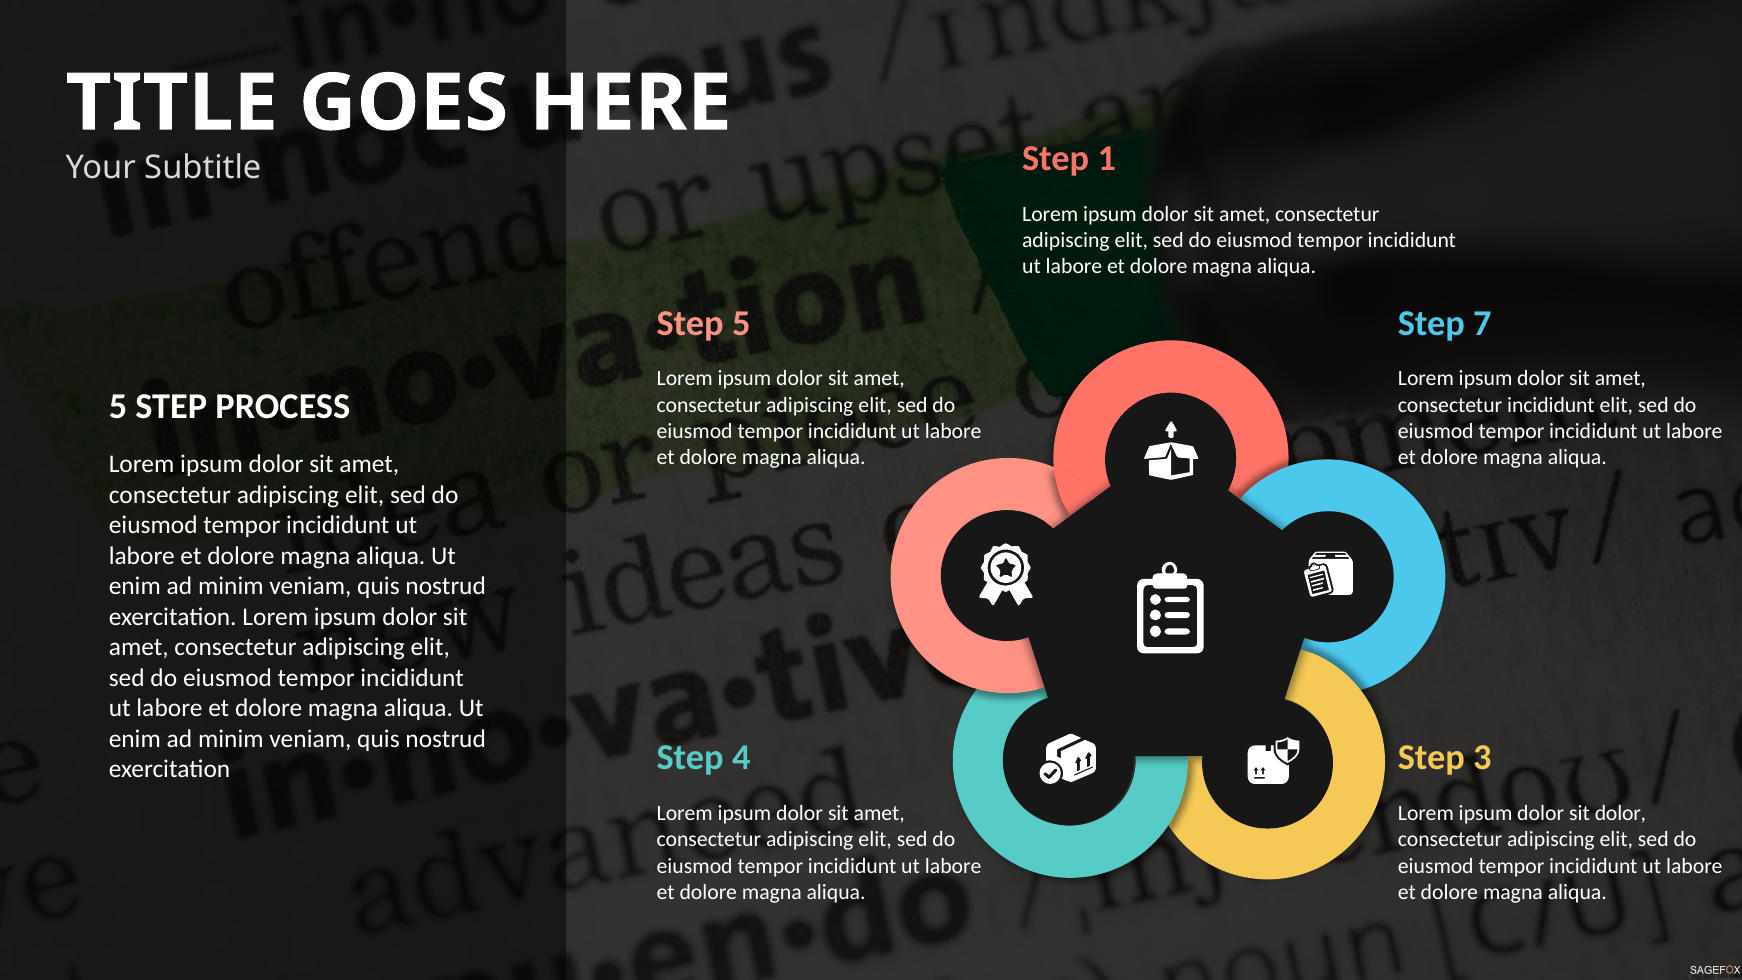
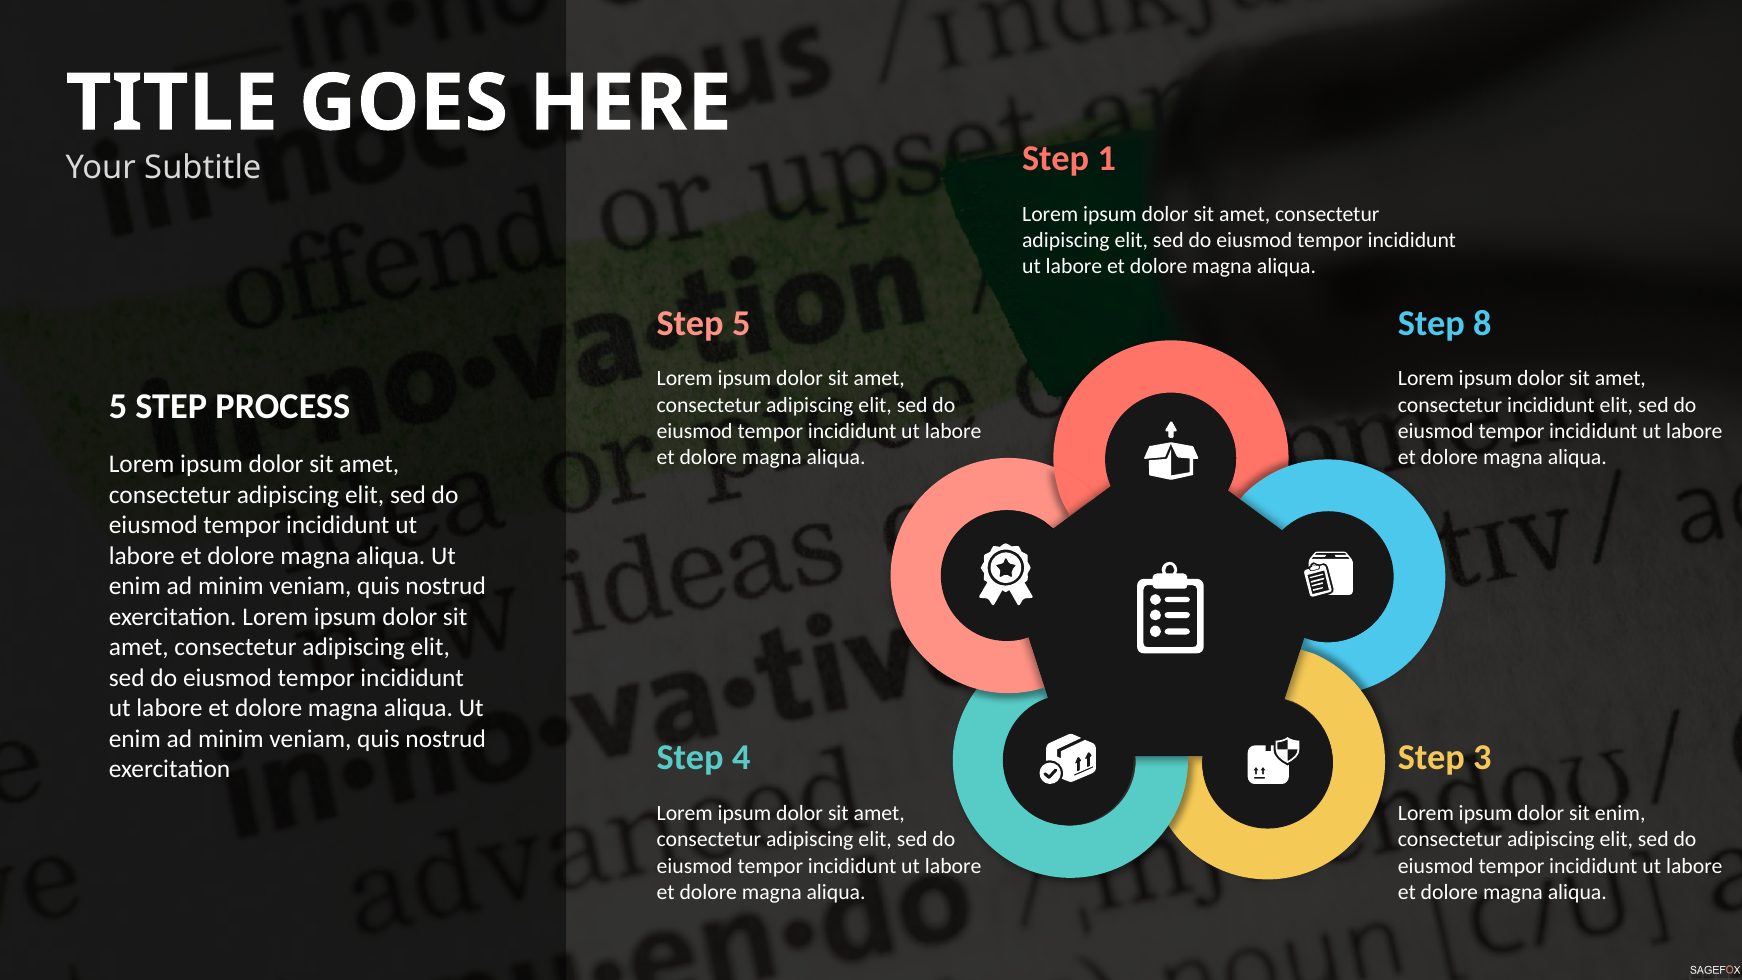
7: 7 -> 8 (1482, 323)
sit dolor: dolor -> enim (1620, 813)
